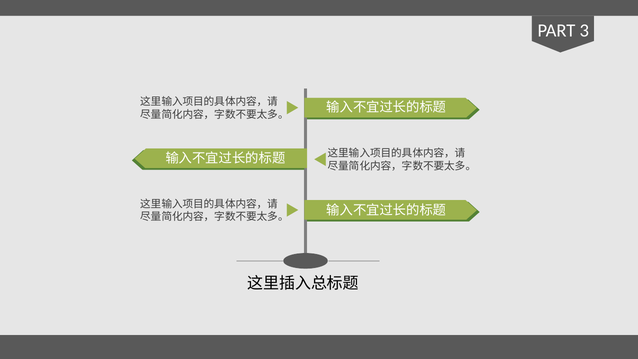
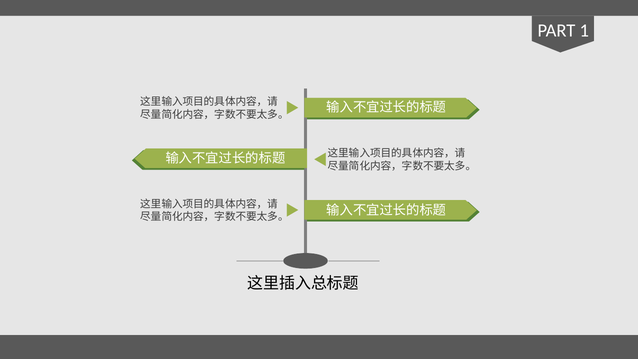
3: 3 -> 1 (584, 31)
